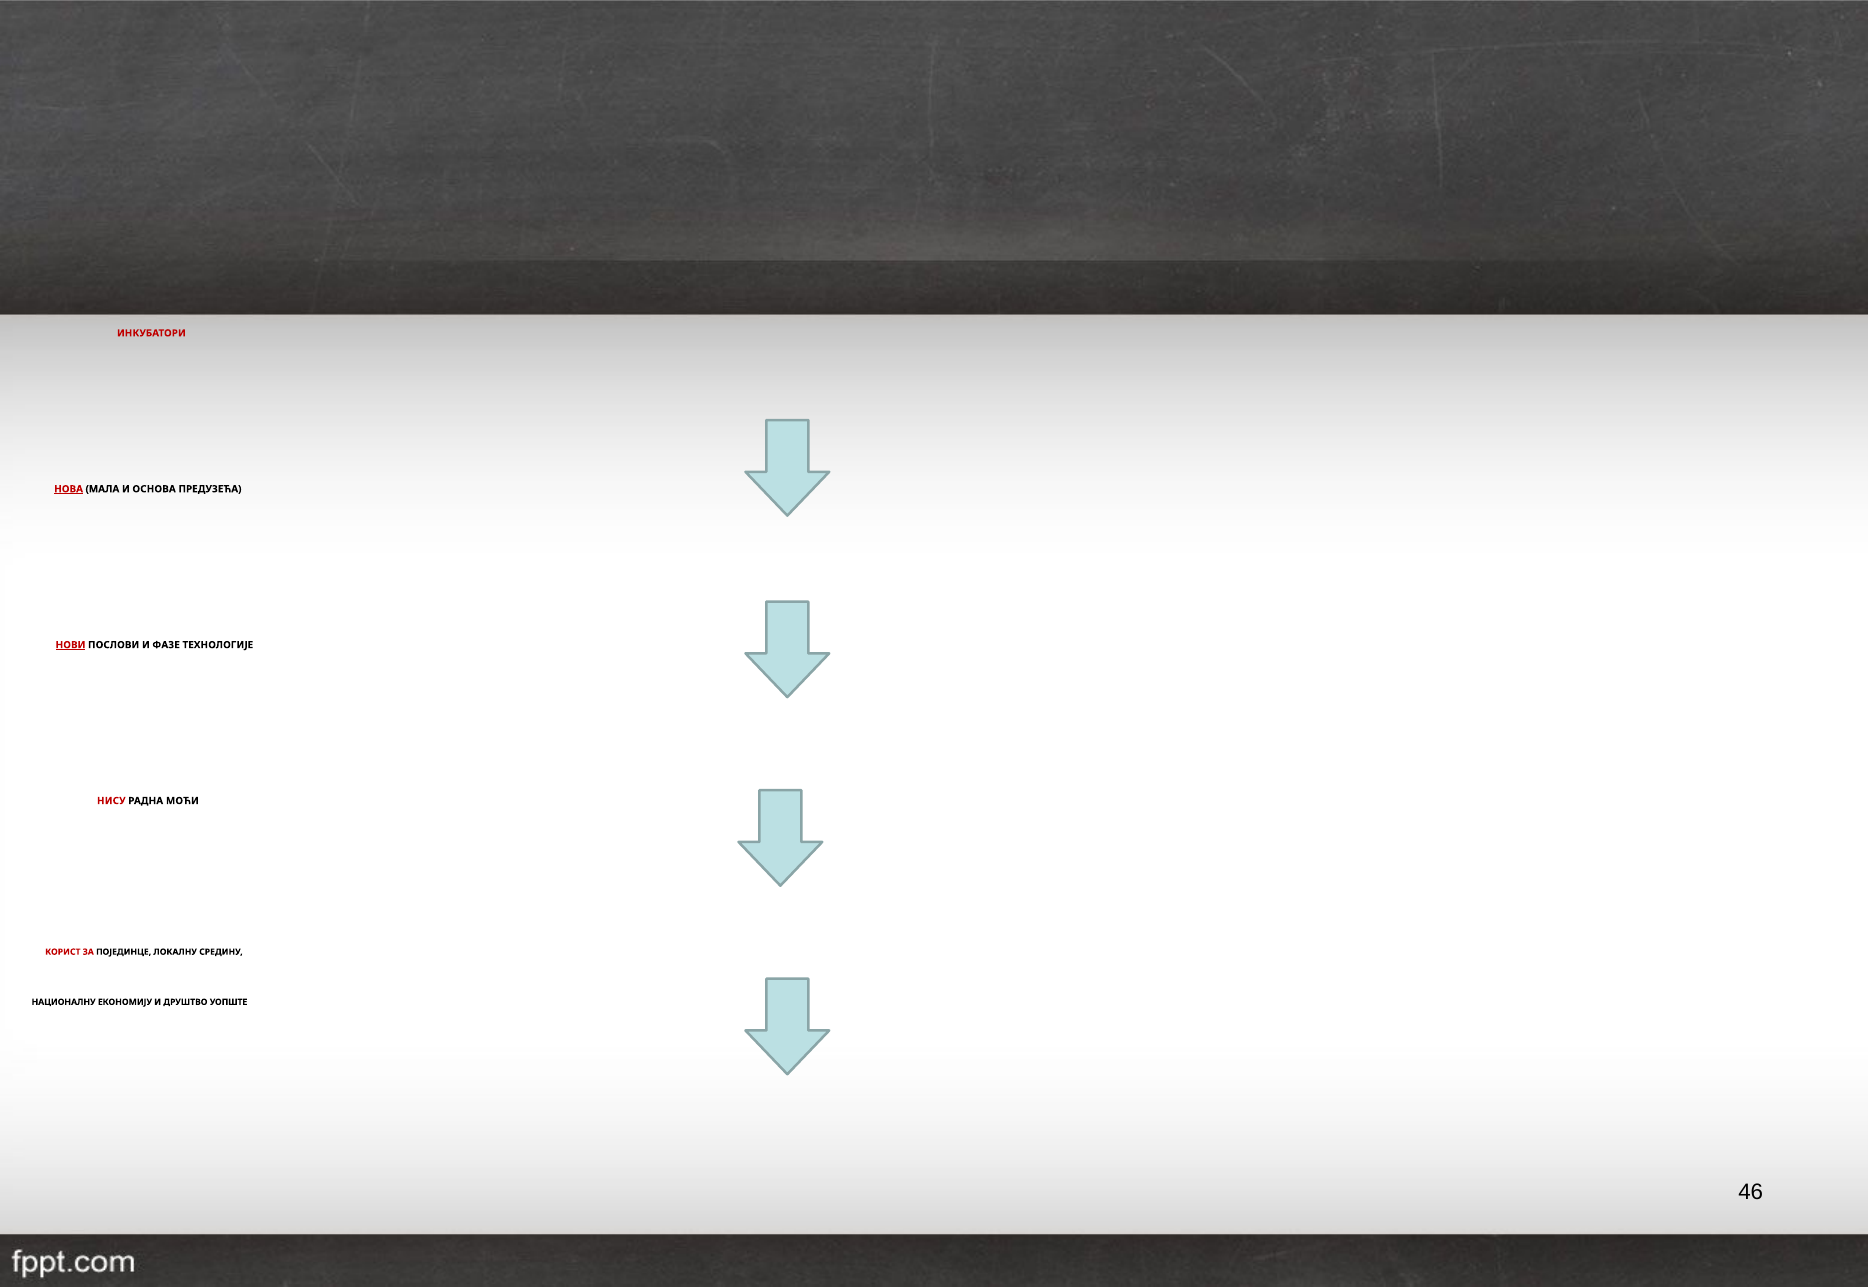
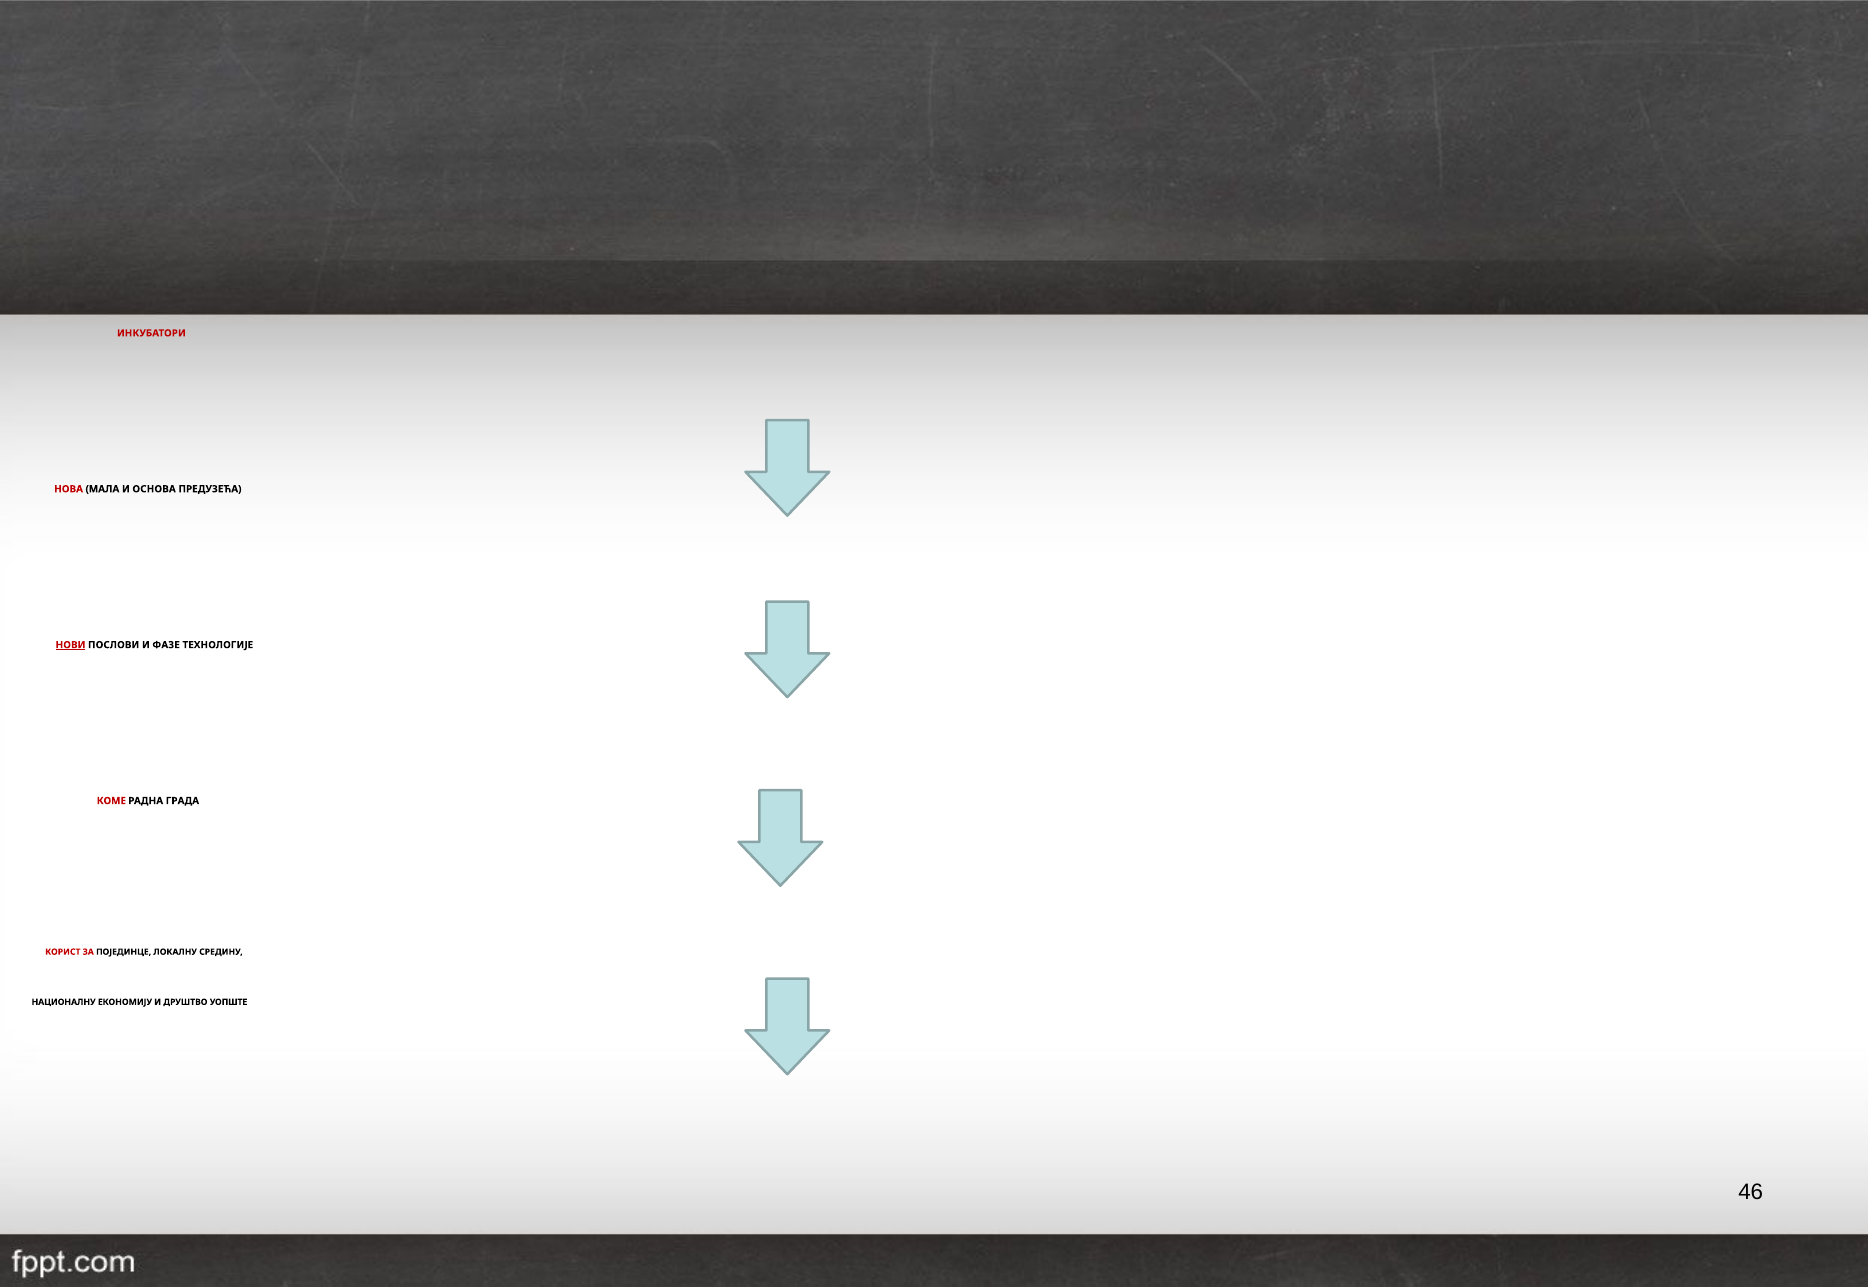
НОВА underline: present -> none (69, 489)
НИСУ: НИСУ -> КОМЕ (111, 801)
МОЋИ: МОЋИ -> ГРАДА (182, 801)
